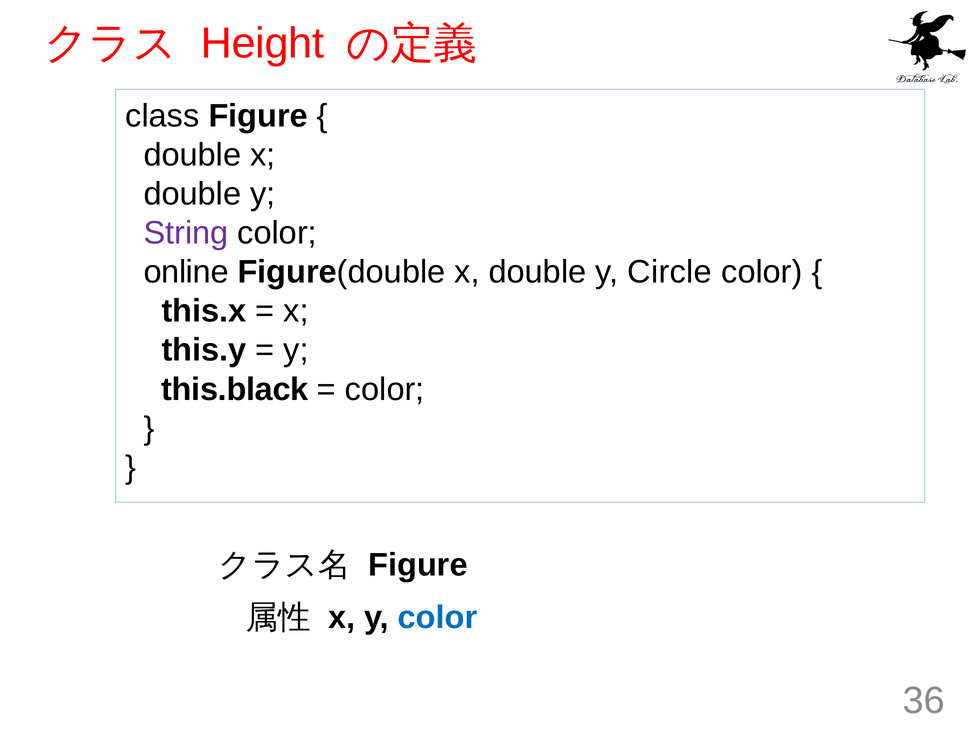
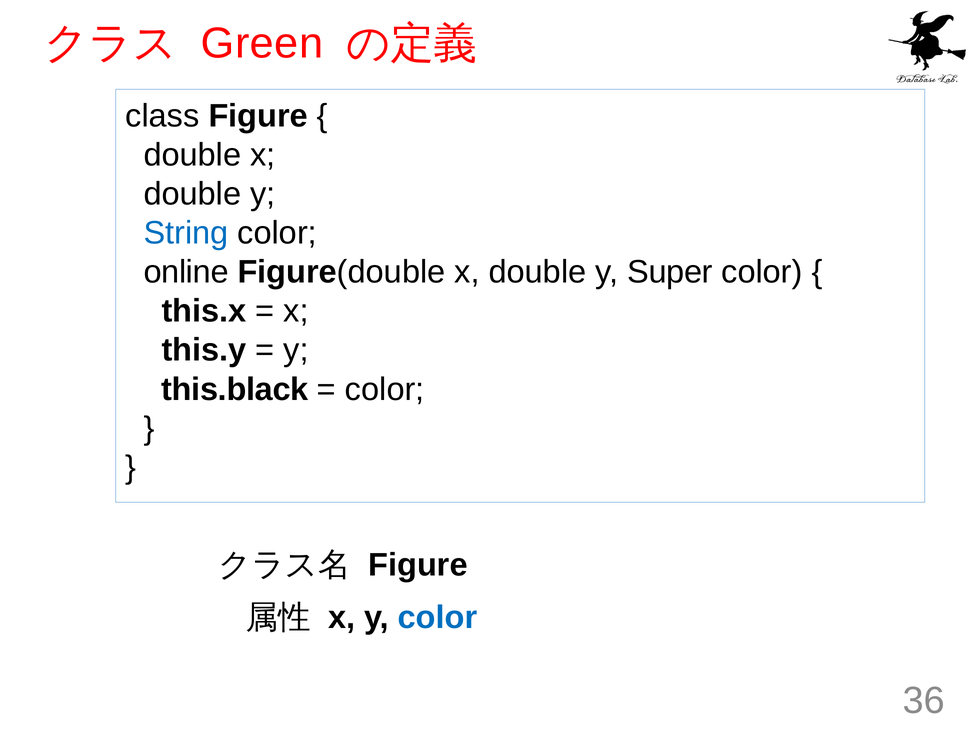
Height: Height -> Green (262, 43)
String colour: purple -> blue (186, 233)
Circle: Circle -> Super (670, 272)
